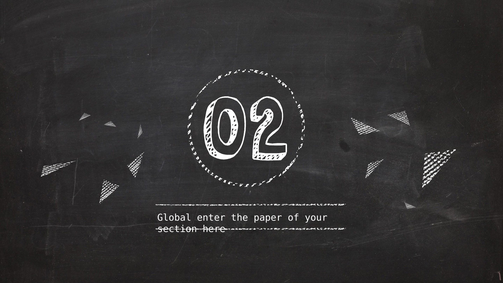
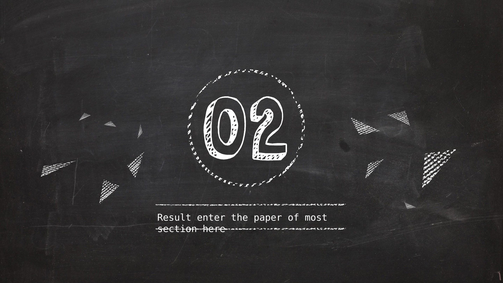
Global: Global -> Result (174, 218)
your: your -> most (316, 218)
